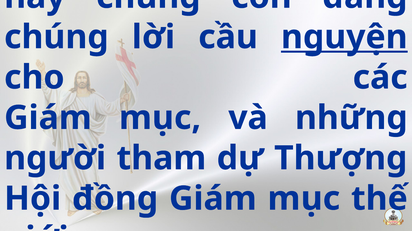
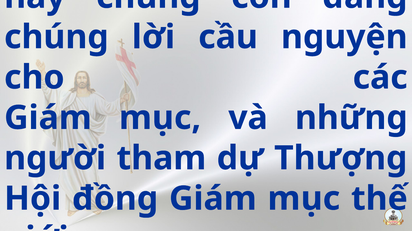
nguyện underline: present -> none (344, 37)
